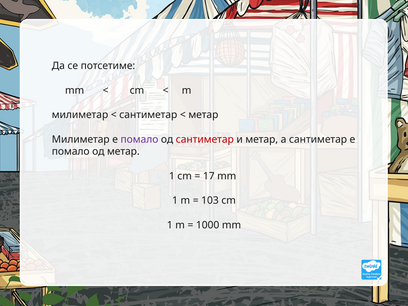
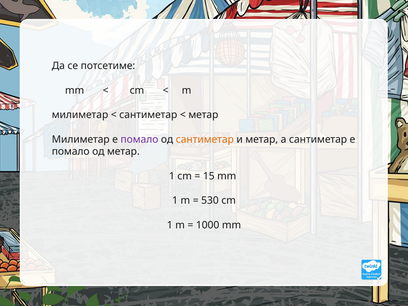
сантиметар colour: red -> orange (205, 139)
17: 17 -> 15 (209, 176)
103: 103 -> 530 (210, 201)
